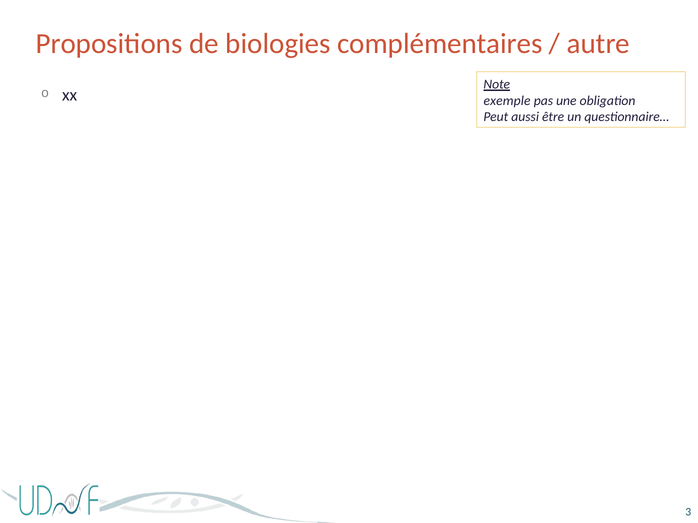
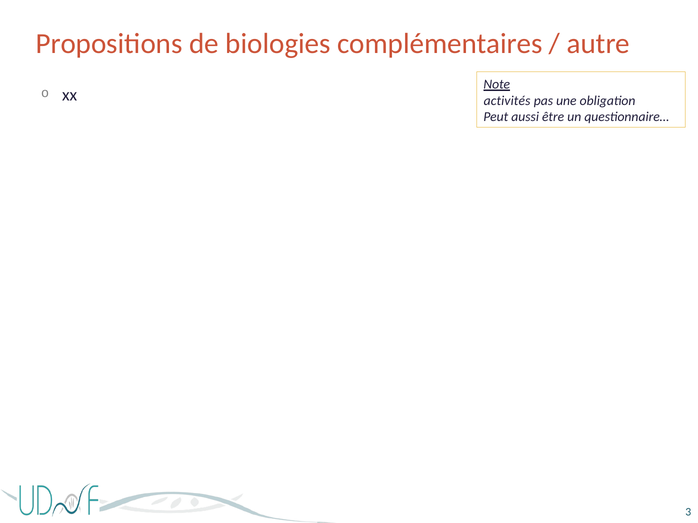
exemple: exemple -> activités (507, 101)
